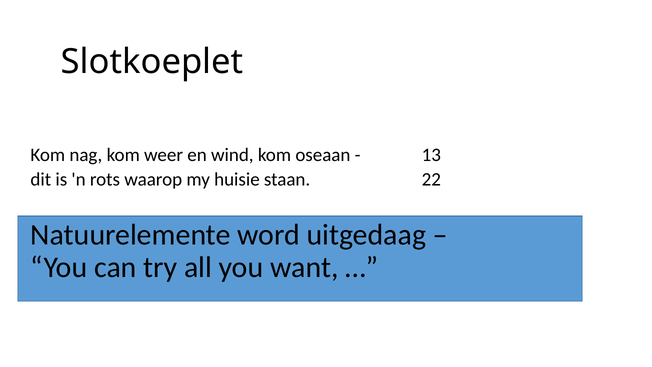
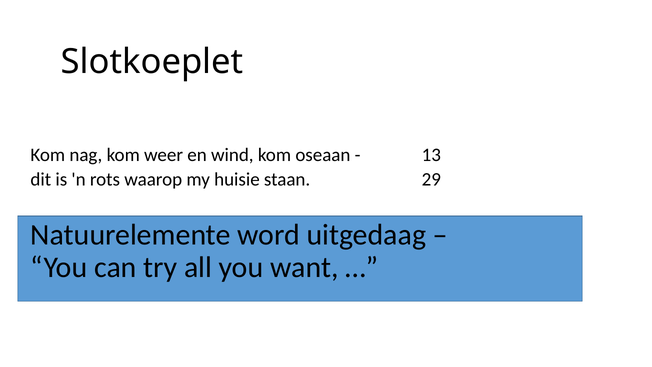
22: 22 -> 29 (431, 179)
